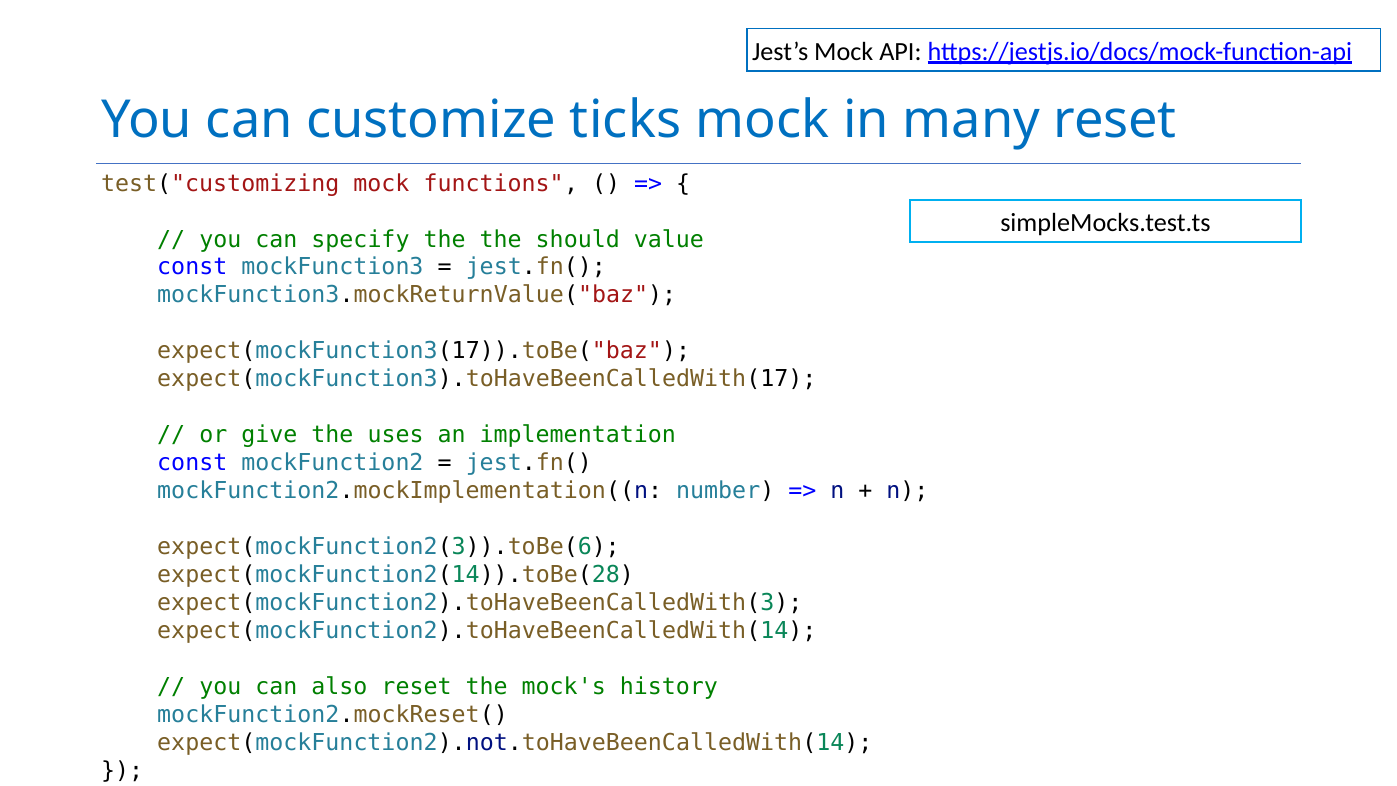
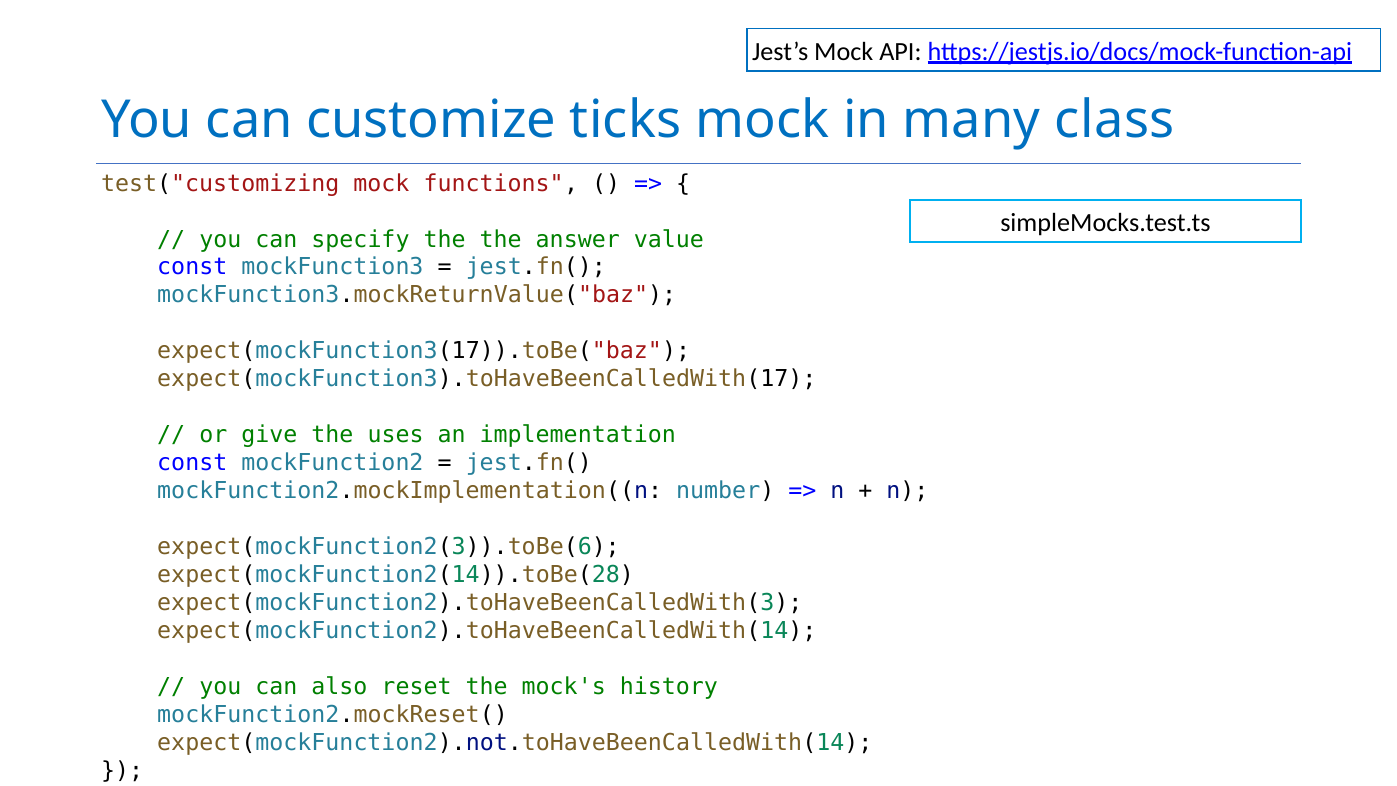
many reset: reset -> class (1115, 120)
should: should -> answer (578, 239)
